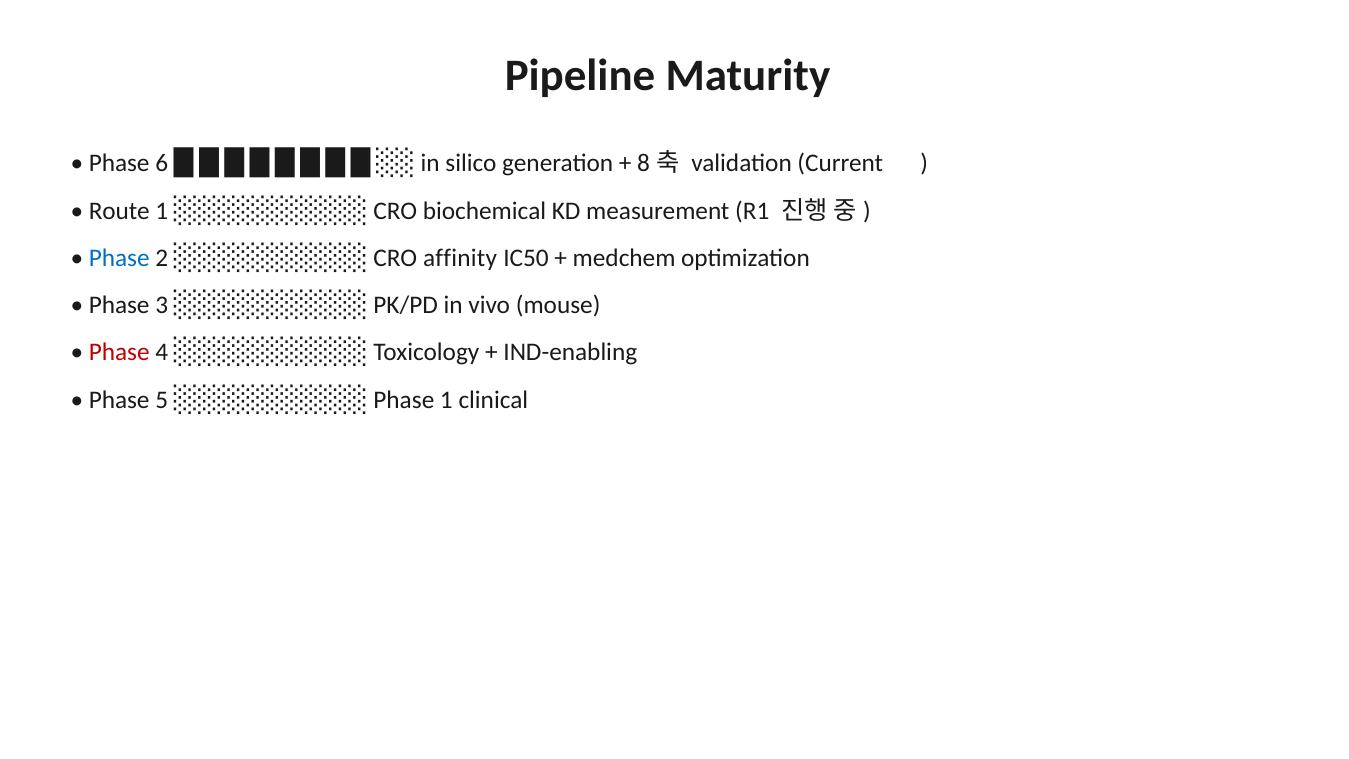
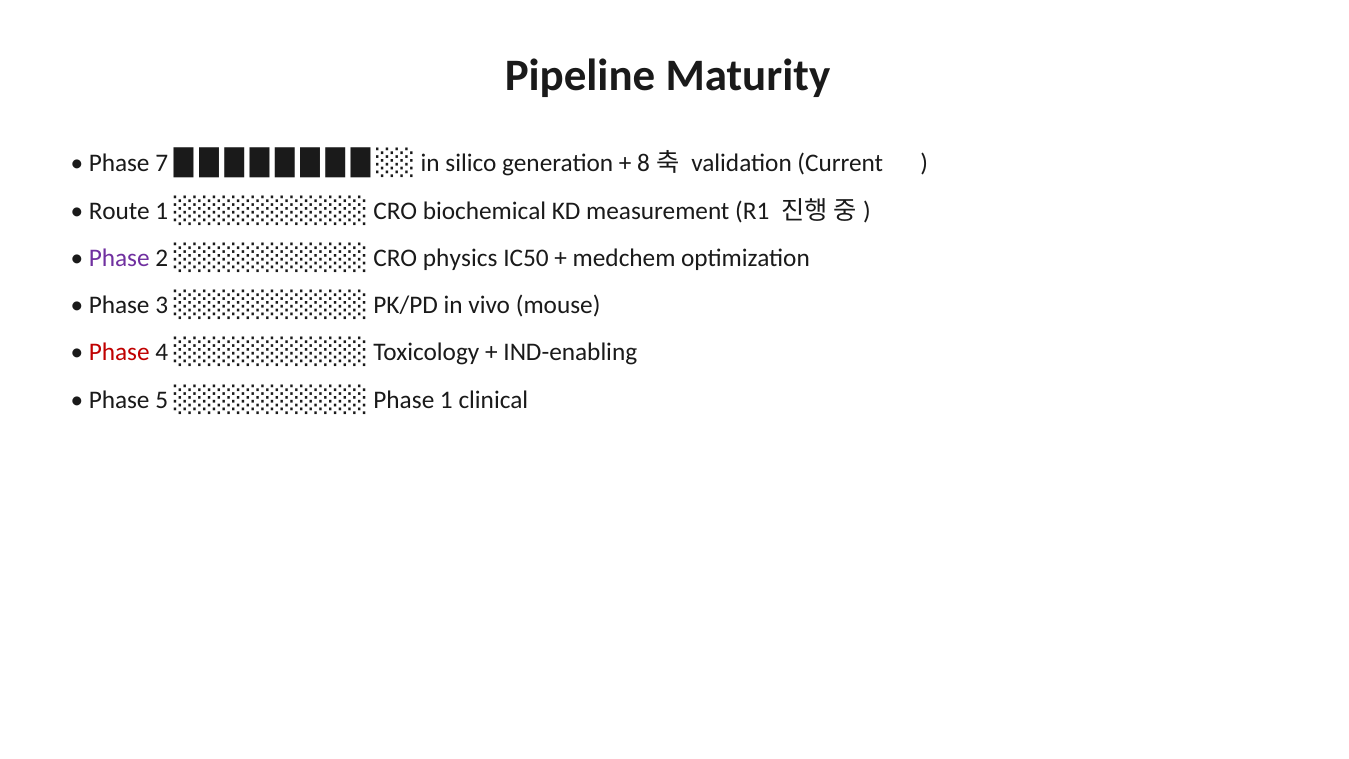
6: 6 -> 7 (162, 164)
Phase colour: blue -> purple (119, 258)
affinity: affinity -> physics (460, 258)
